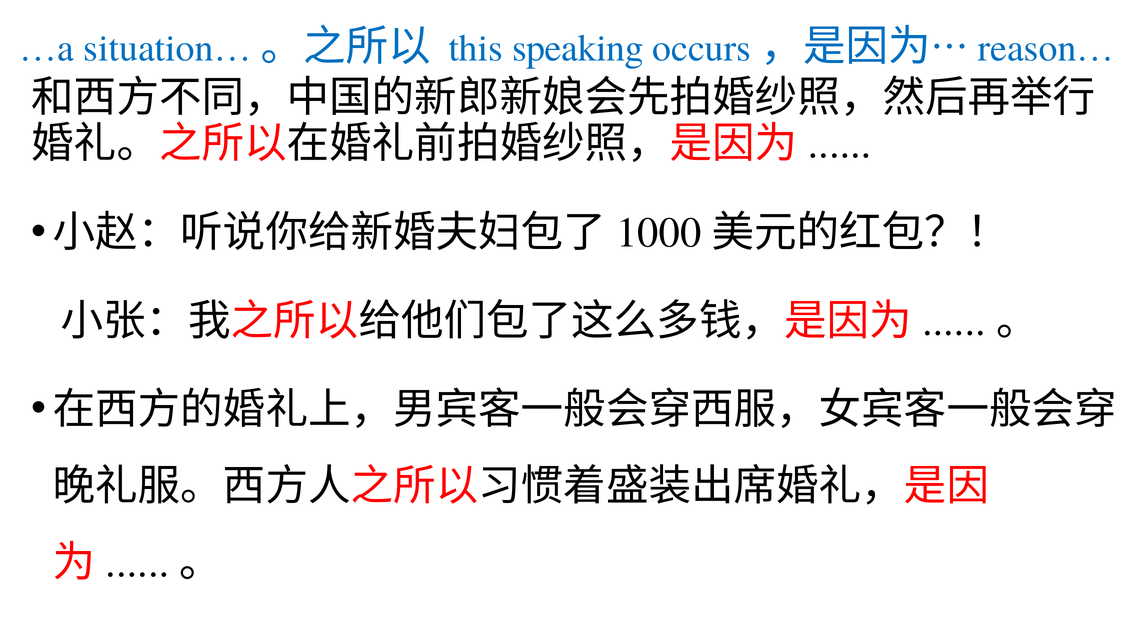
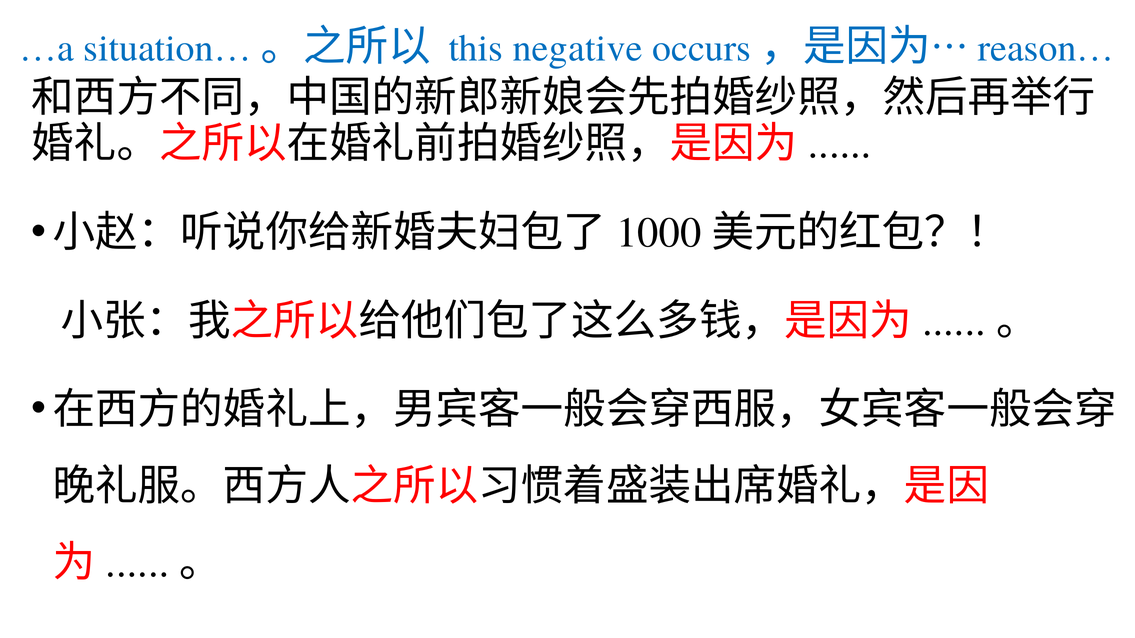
speaking: speaking -> negative (578, 48)
